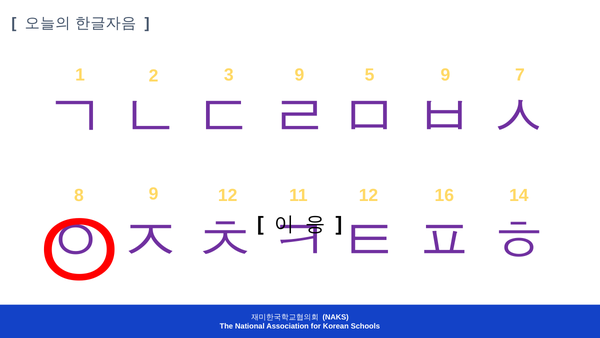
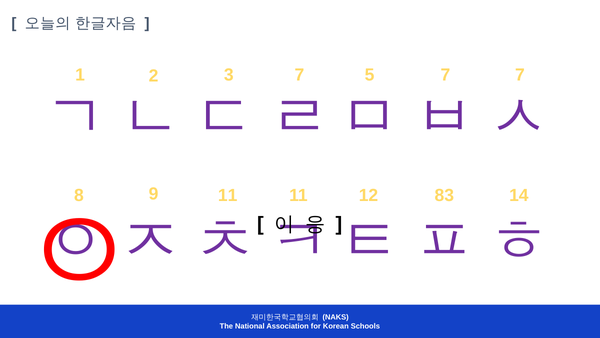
3 9: 9 -> 7 (299, 75)
5 9: 9 -> 7 (445, 75)
9 12: 12 -> 11 (228, 195)
16: 16 -> 83 (444, 195)
